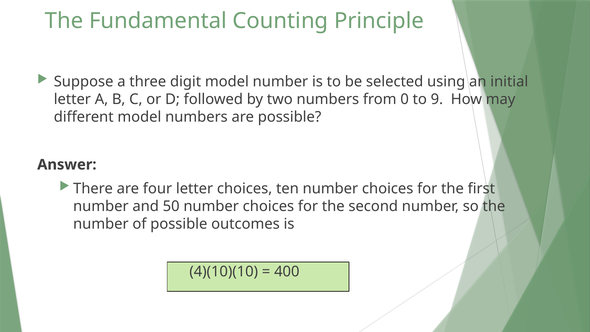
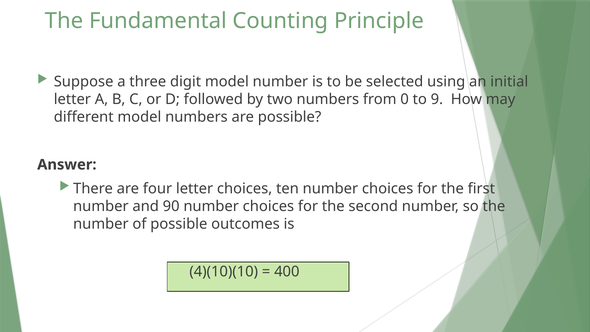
50: 50 -> 90 (171, 206)
